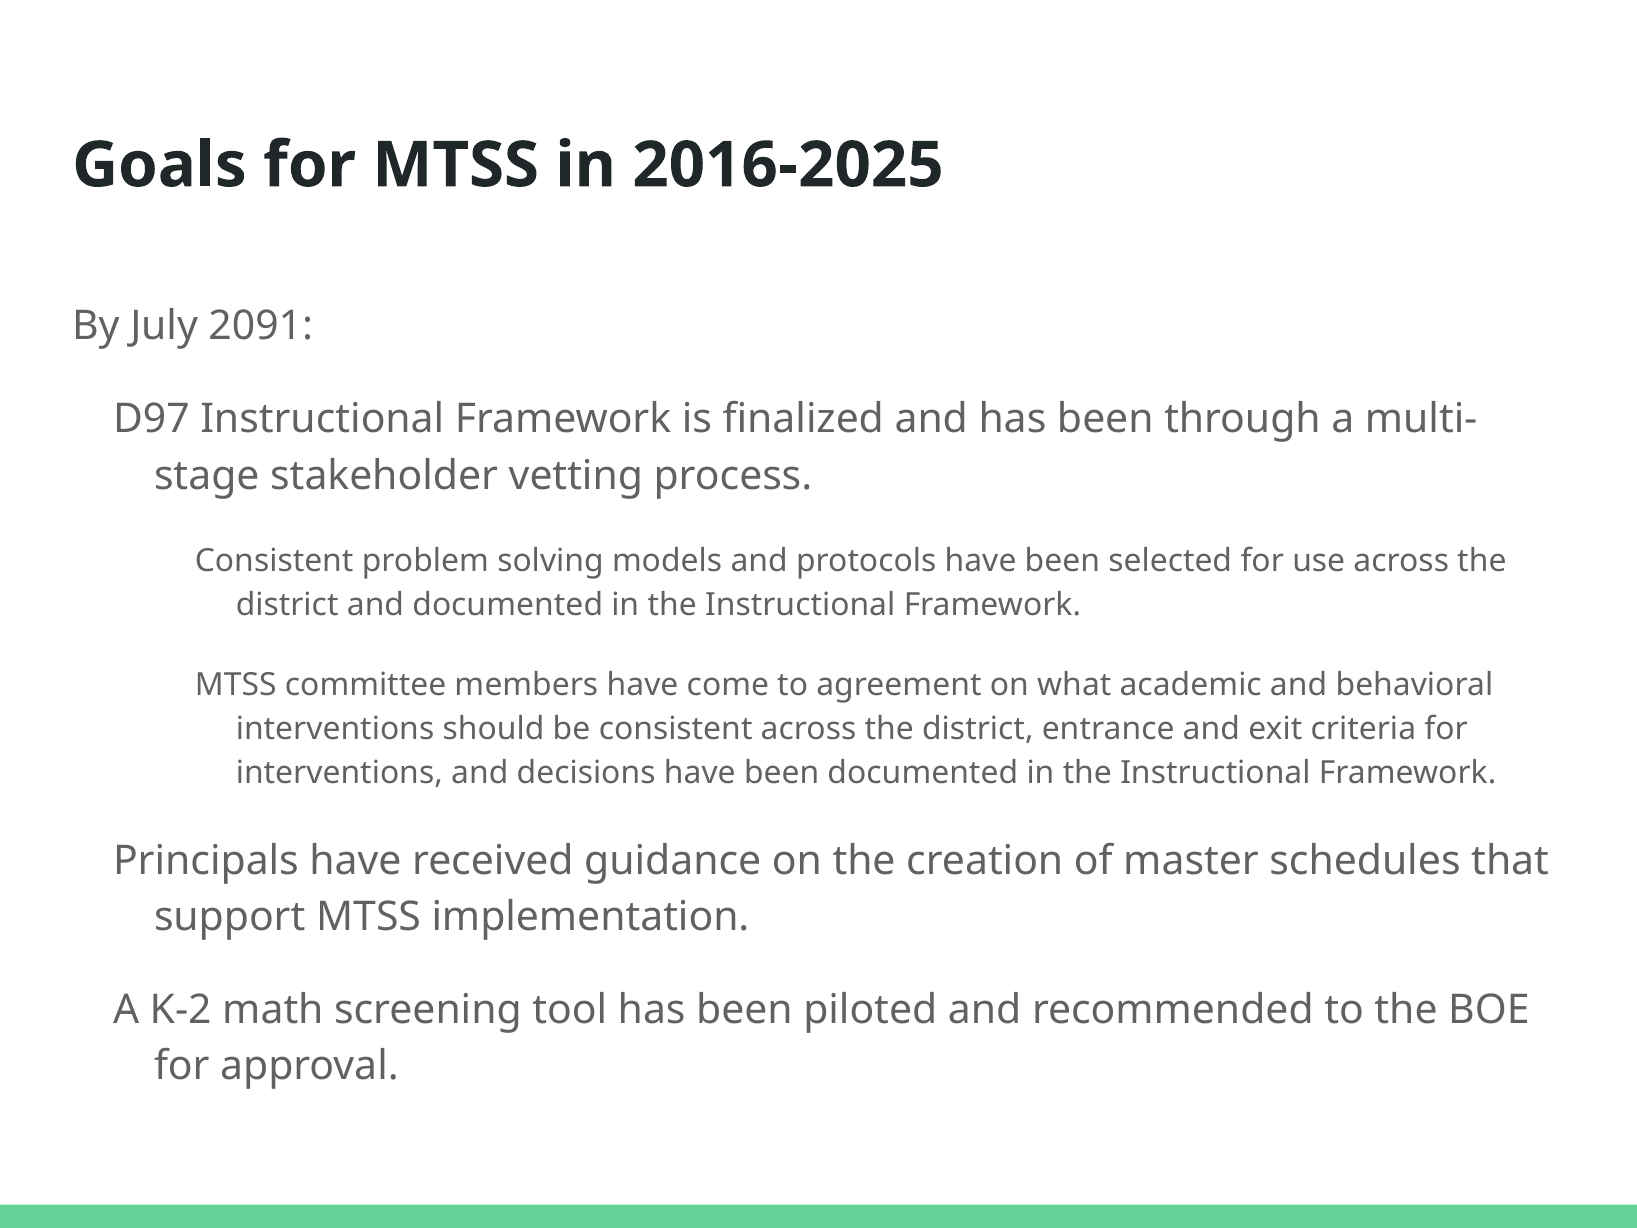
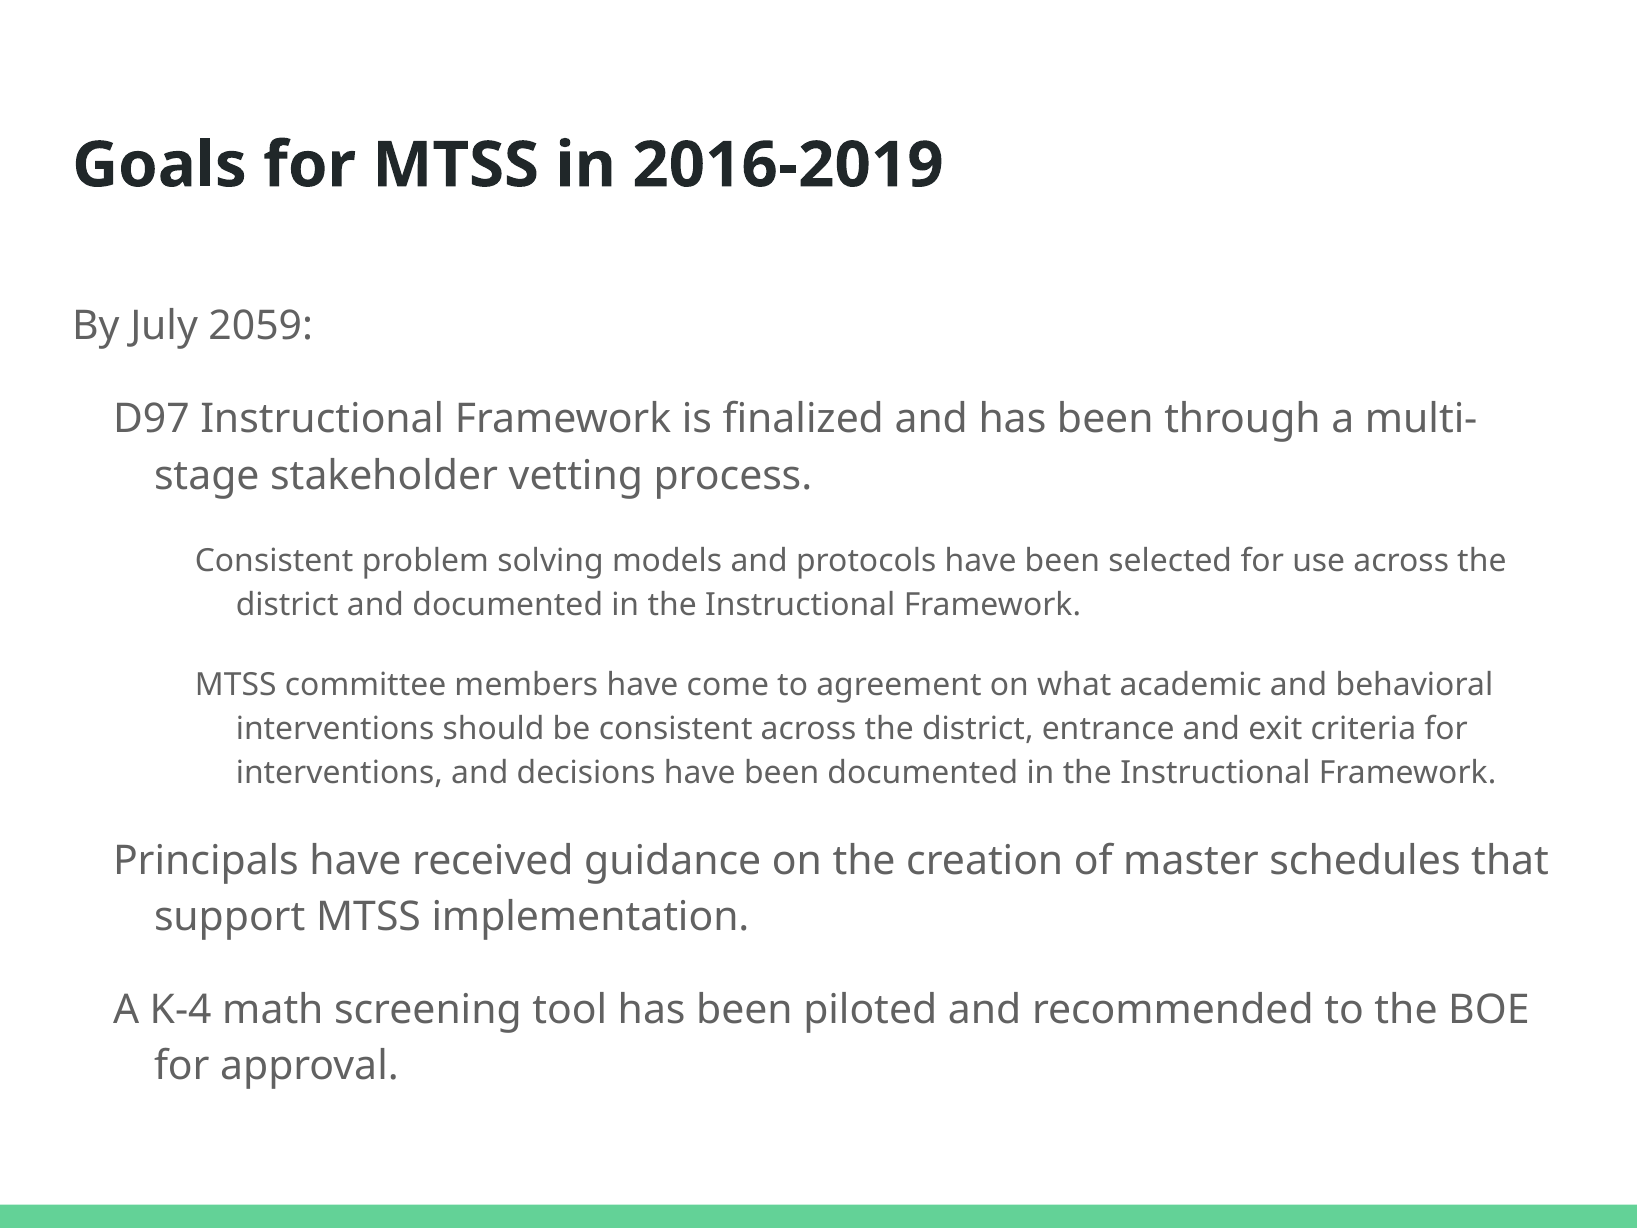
2016-2025: 2016-2025 -> 2016-2019 (788, 165)
2091: 2091 -> 2059 (261, 326)
K-2: K-2 -> K-4 (181, 1010)
